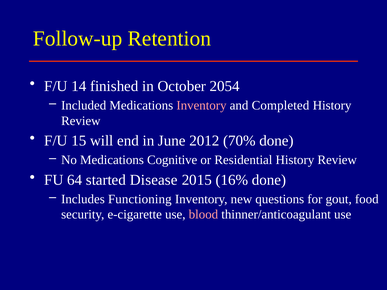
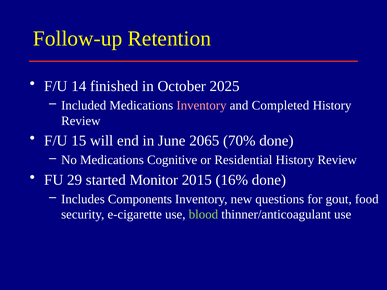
2054: 2054 -> 2025 (225, 86)
2012: 2012 -> 2065 (204, 141)
64: 64 -> 29 (75, 180)
Disease: Disease -> Monitor (154, 180)
Functioning: Functioning -> Components (140, 199)
blood colour: pink -> light green (203, 215)
